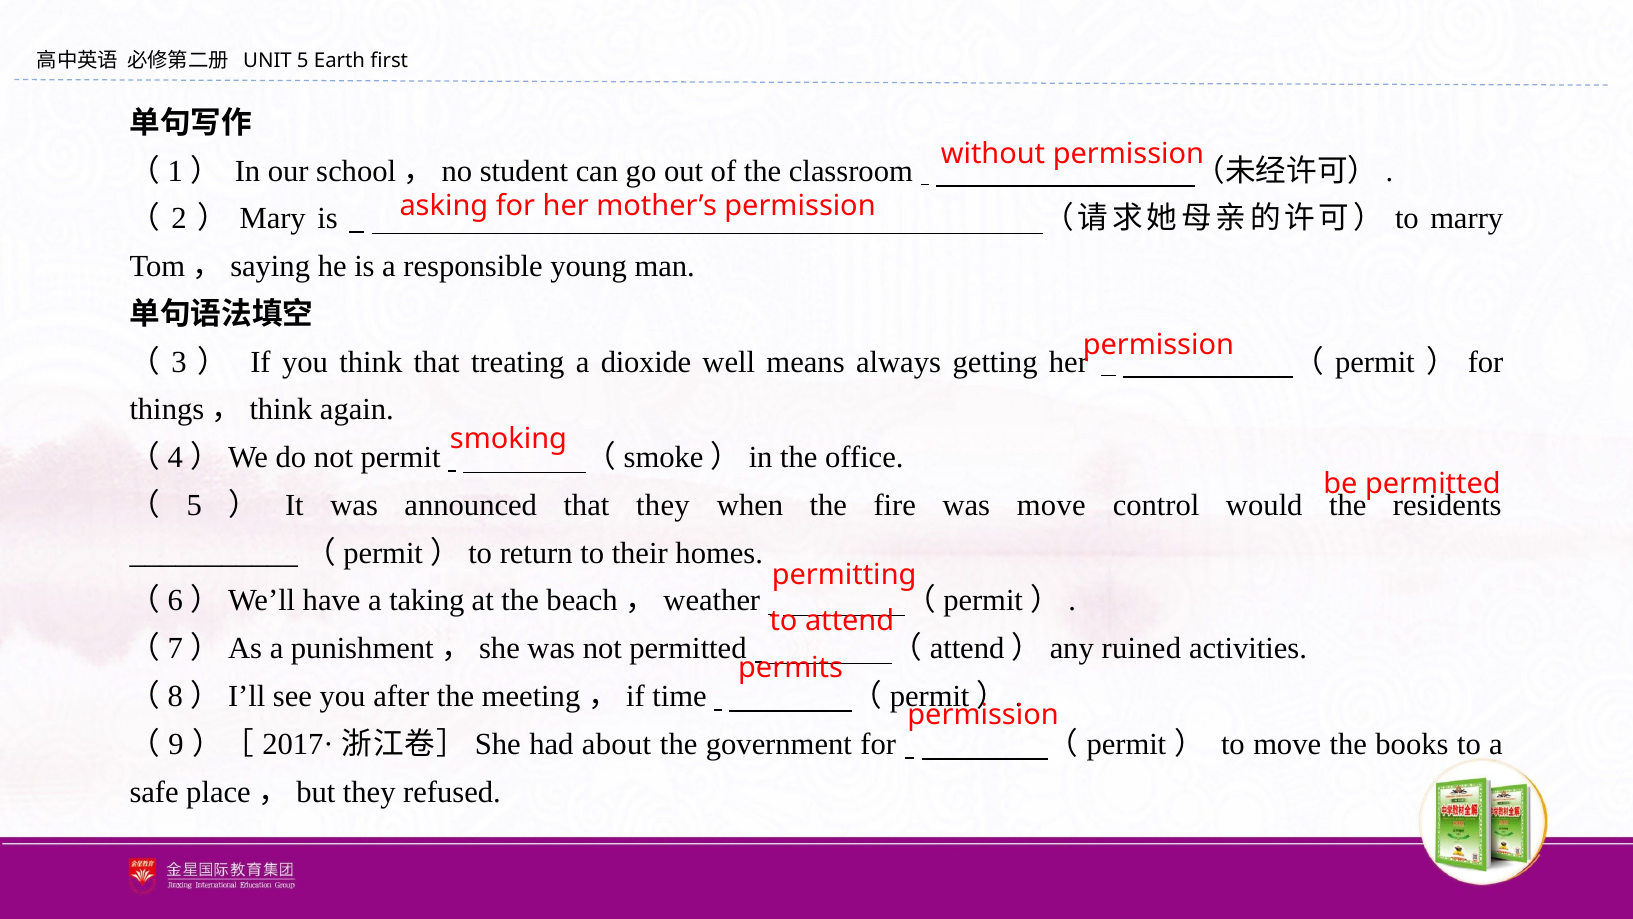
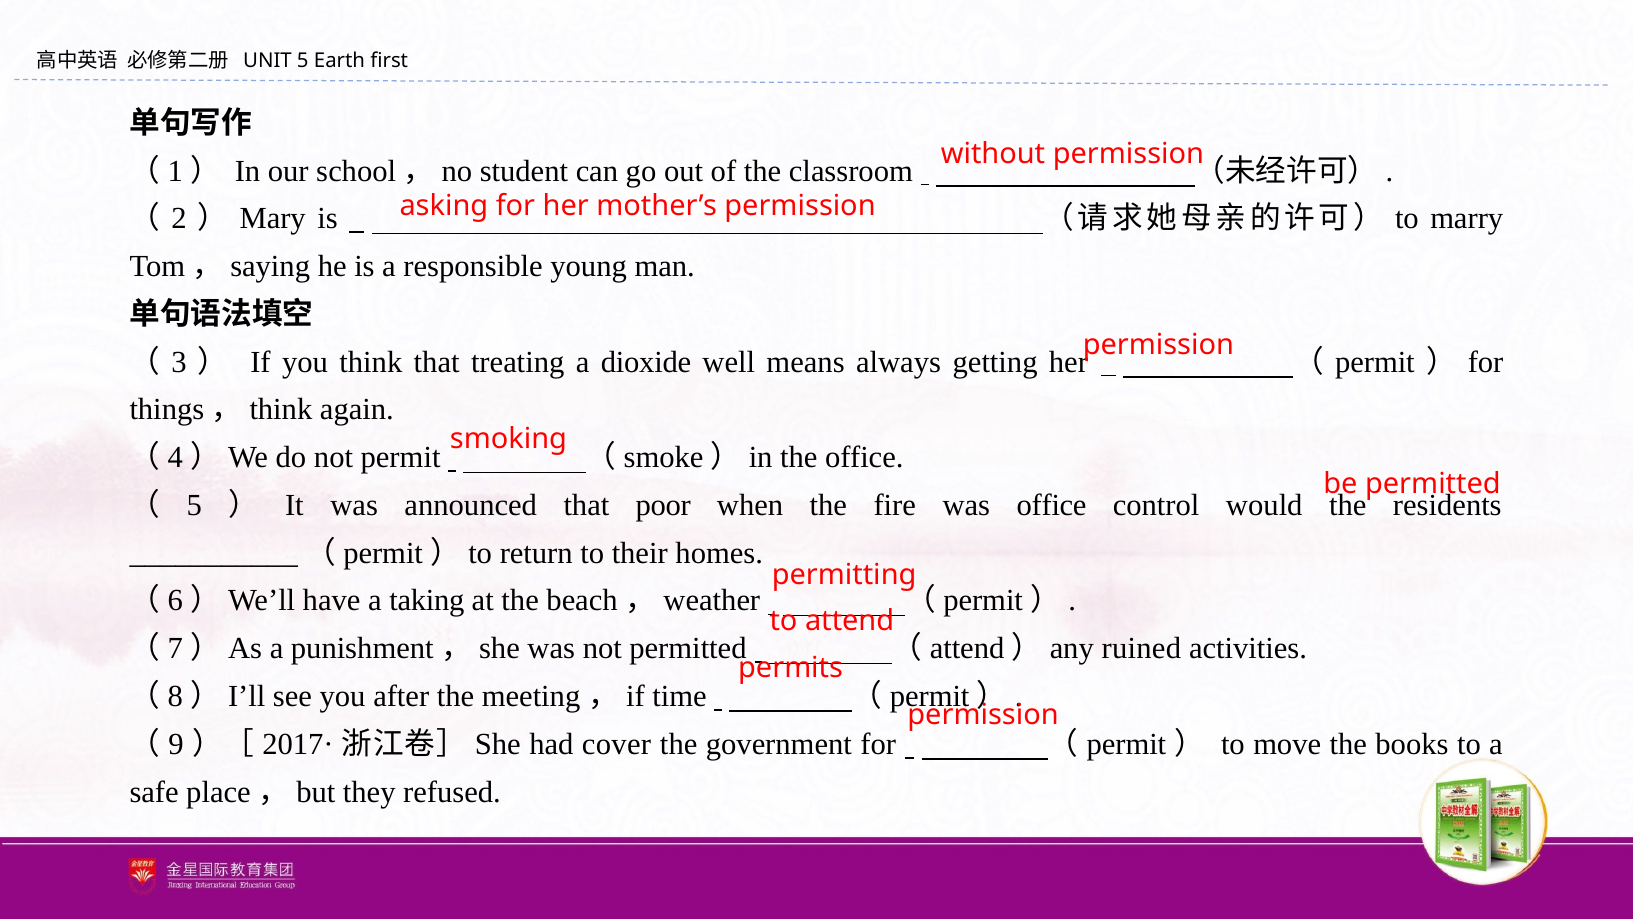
that they: they -> poor (663, 505)
was move: move -> office (1052, 505)
about: about -> cover (617, 744)
